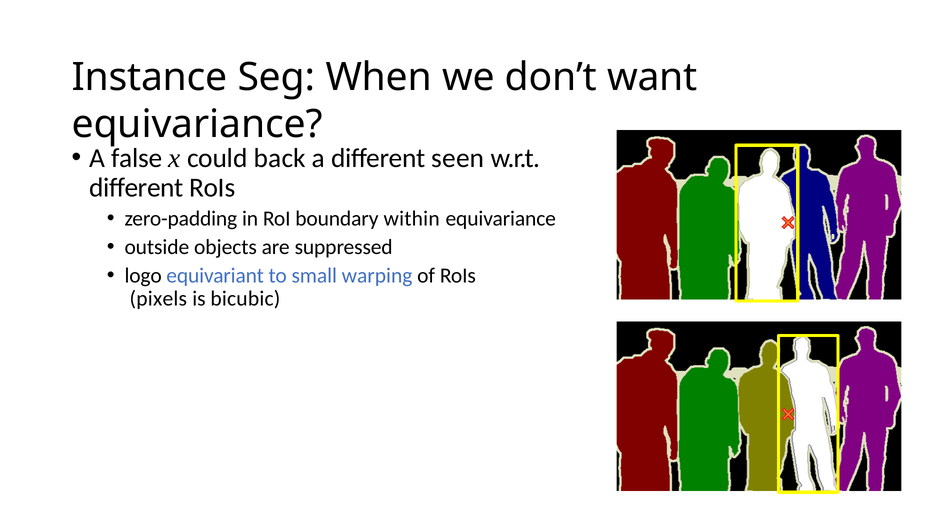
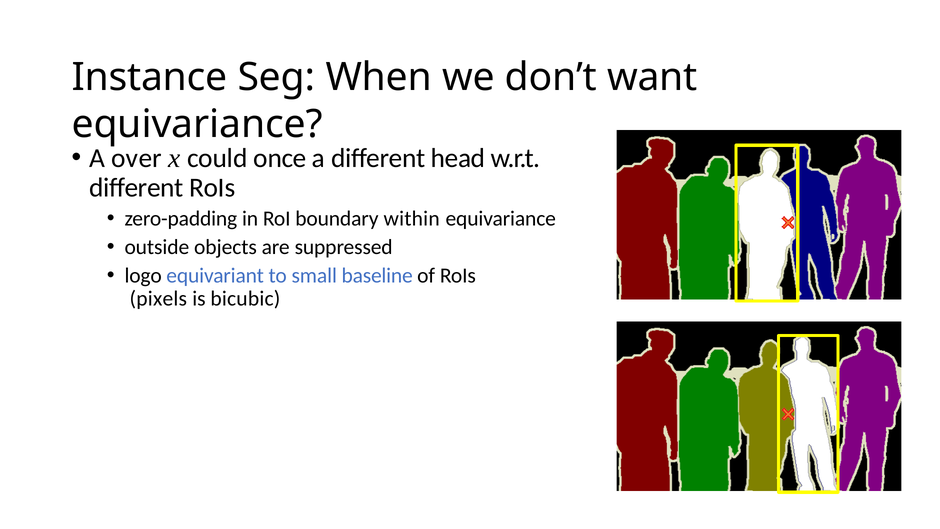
false: false -> over (137, 158)
back: back -> once (280, 158)
seen: seen -> head (458, 158)
warping: warping -> baseline (377, 275)
